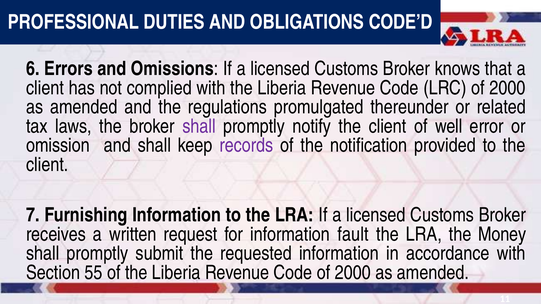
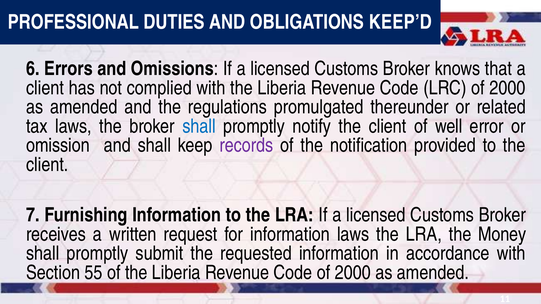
CODE’D: CODE’D -> KEEP’D (400, 22)
shall colour: purple -> blue (199, 126)
information fault: fault -> laws (353, 234)
